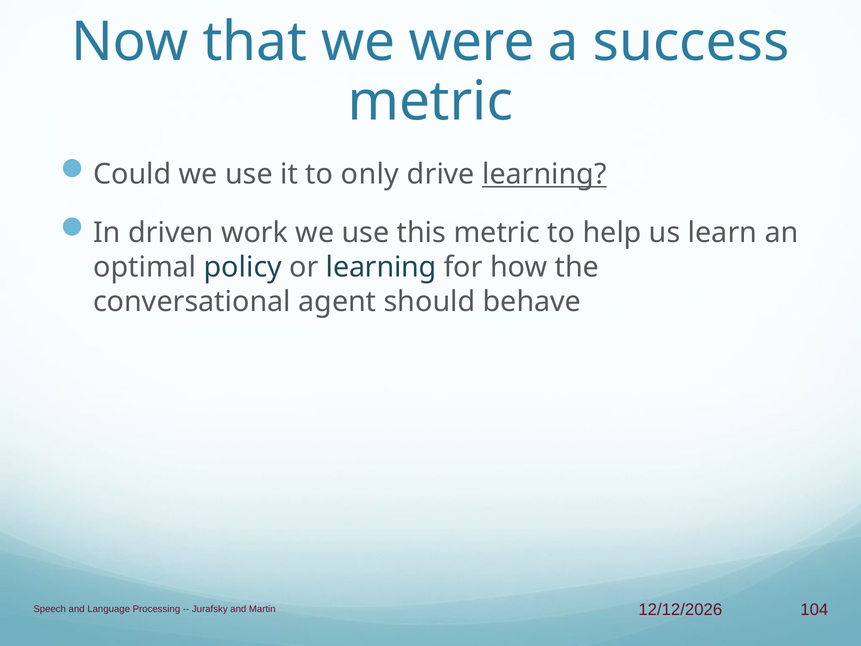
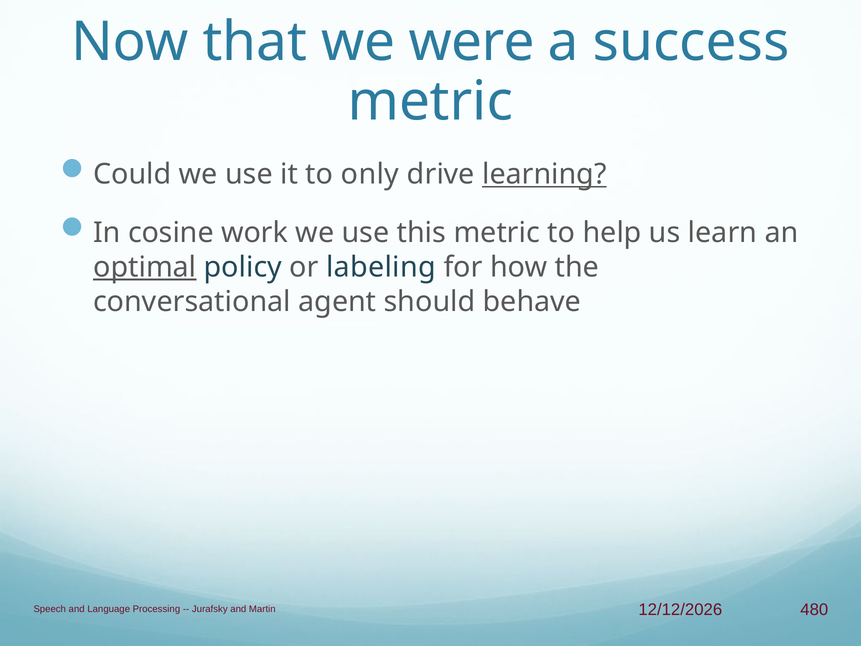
driven: driven -> cosine (171, 233)
optimal underline: none -> present (145, 267)
or learning: learning -> labeling (381, 267)
104: 104 -> 480 (814, 609)
